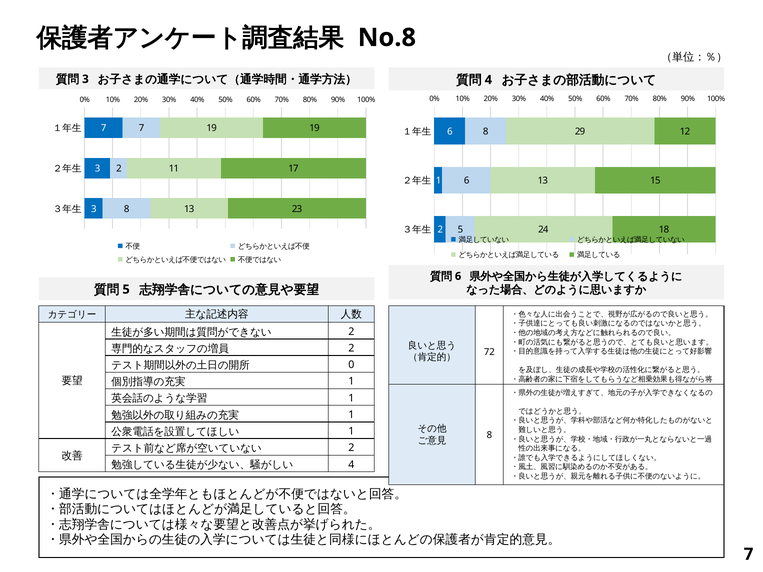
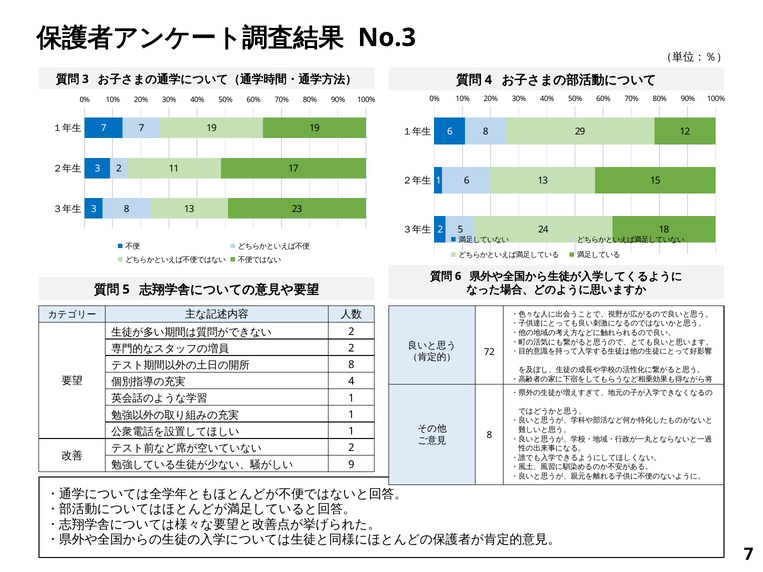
No.8: No.8 -> No.3 (387, 38)
0: 0 -> 8 (351, 365)
1: 1 -> 4 (351, 382)
4: 4 -> 9 (351, 465)
